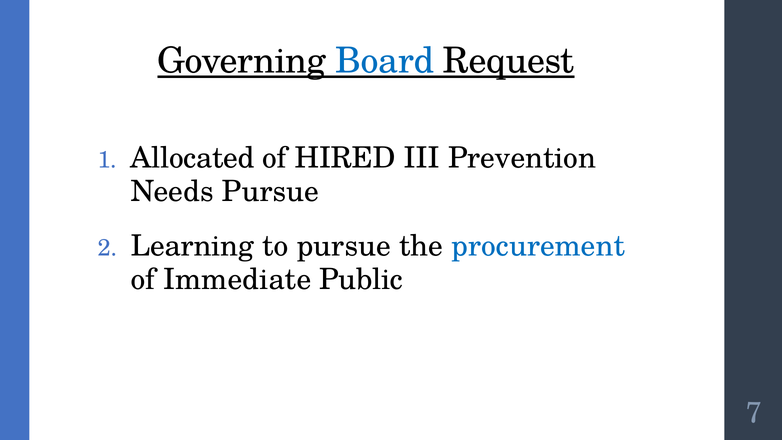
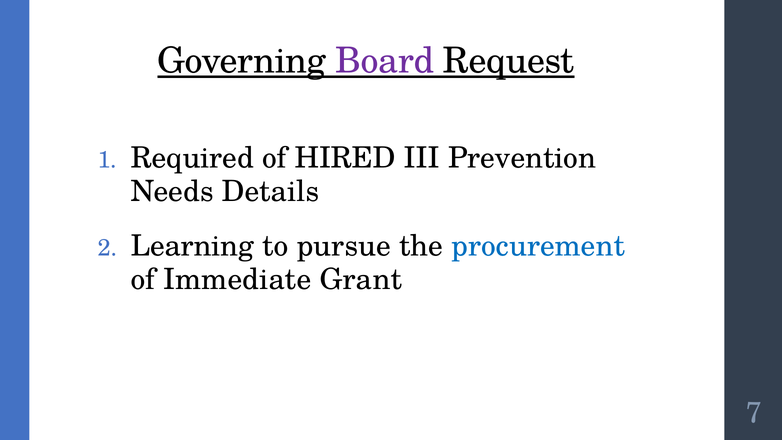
Board colour: blue -> purple (385, 61)
Allocated: Allocated -> Required (192, 158)
Needs Pursue: Pursue -> Details (271, 192)
Public: Public -> Grant (361, 280)
